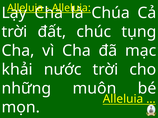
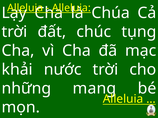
muôn: muôn -> mang (94, 89)
